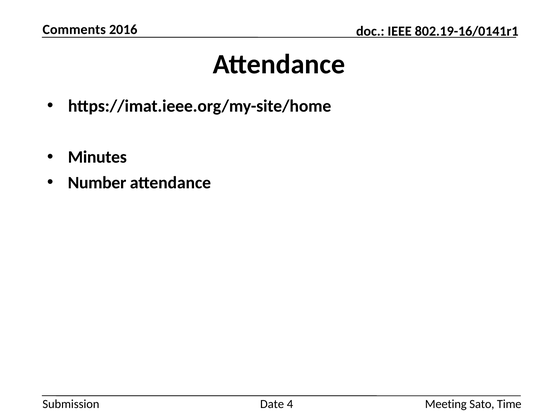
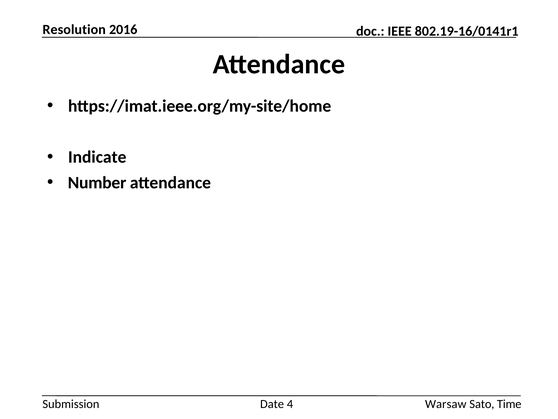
Comments: Comments -> Resolution (74, 30)
Minutes: Minutes -> Indicate (97, 157)
Meeting: Meeting -> Warsaw (446, 403)
